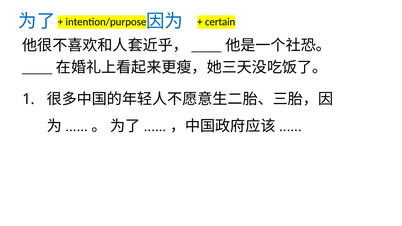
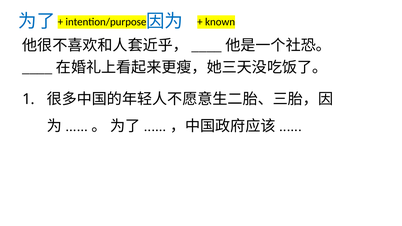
certain: certain -> known (220, 22)
